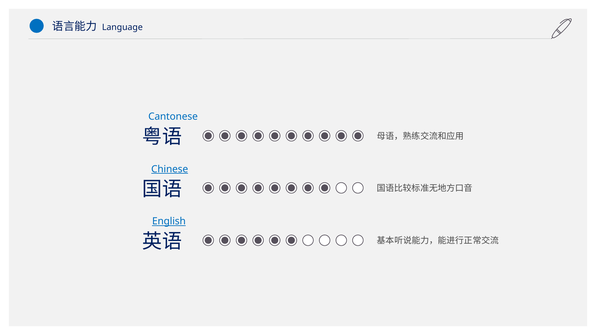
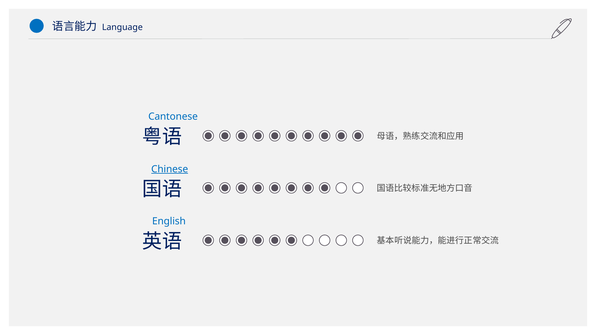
English underline: present -> none (169, 221)
